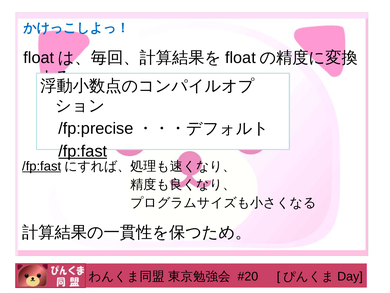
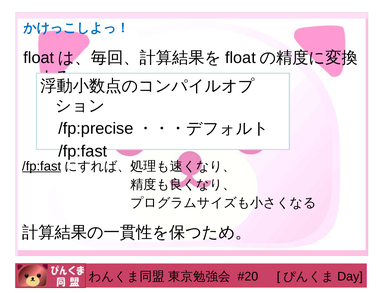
/fp:fast underline: present -> none (83, 151)
